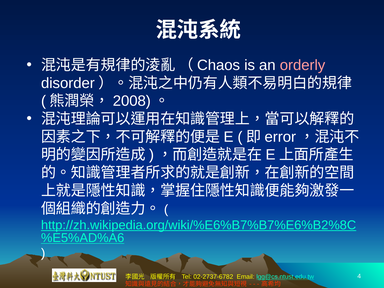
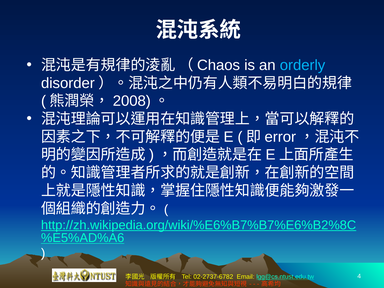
orderly colour: pink -> light blue (303, 65)
